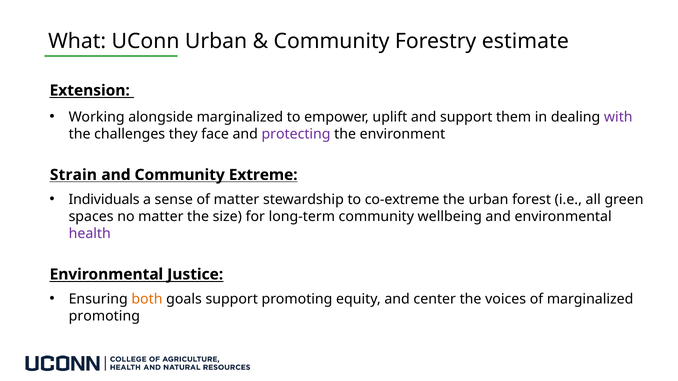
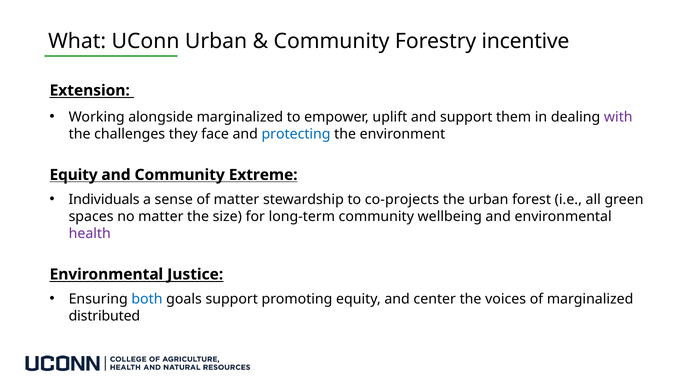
estimate: estimate -> incentive (526, 41)
protecting colour: purple -> blue (296, 134)
Strain: Strain -> Equity (74, 175)
co-extreme: co-extreme -> co-projects (402, 200)
both colour: orange -> blue (147, 299)
promoting: promoting -> distributed (104, 316)
